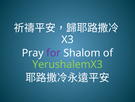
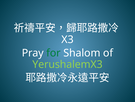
for colour: purple -> green (53, 53)
